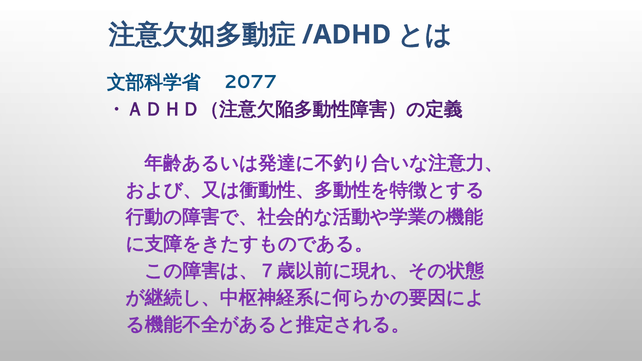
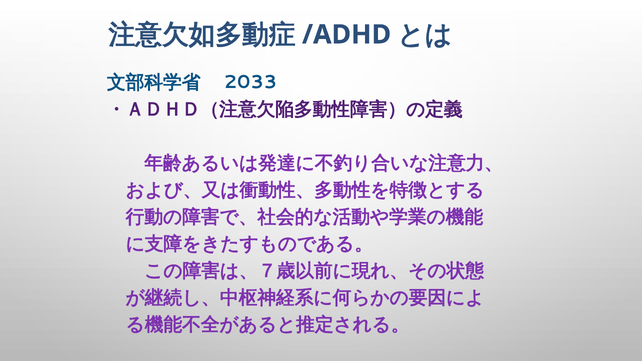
2077: 2077 -> 2033 (250, 82)
